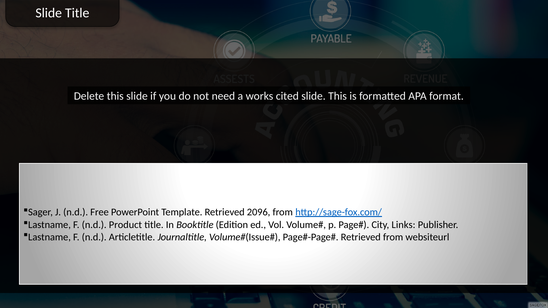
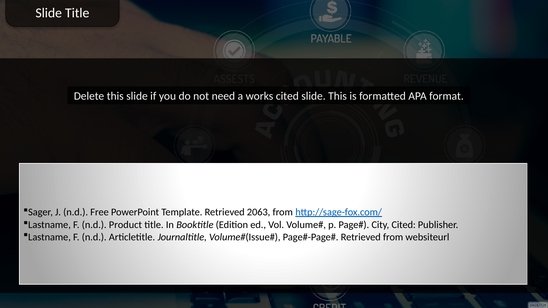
2096: 2096 -> 2063 (259, 212)
City Links: Links -> Cited (404, 225)
